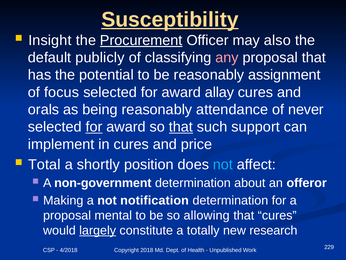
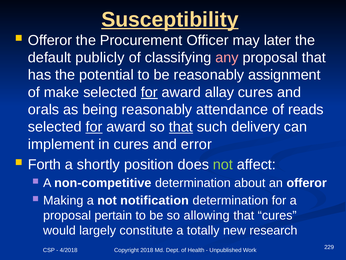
Insight: Insight -> Offeror (50, 40)
Procurement underline: present -> none (141, 40)
also: also -> later (278, 40)
focus: focus -> make (62, 92)
for underline: none -> present (149, 92)
never: never -> reads (306, 109)
support: support -> delivery (256, 127)
price: price -> error (196, 144)
Total: Total -> Forth (44, 164)
not colour: light blue -> light green (223, 164)
non-government: non-government -> non-competitive (103, 183)
mental: mental -> pertain (113, 215)
largely underline: present -> none (98, 230)
